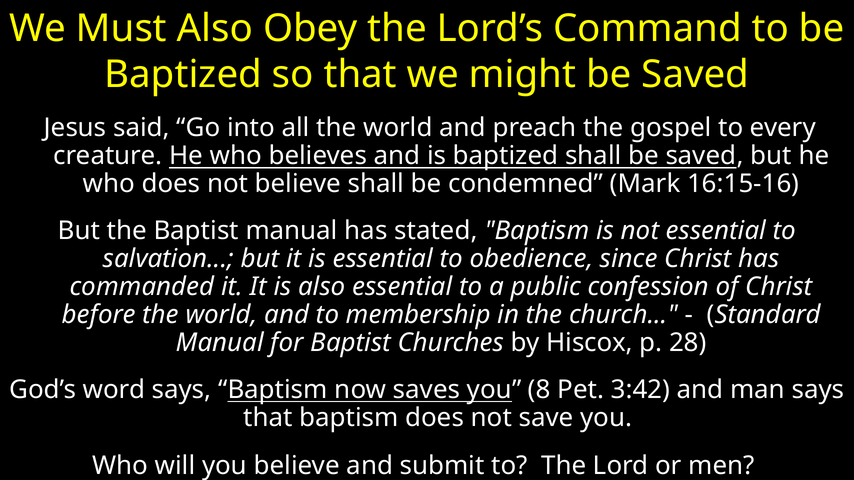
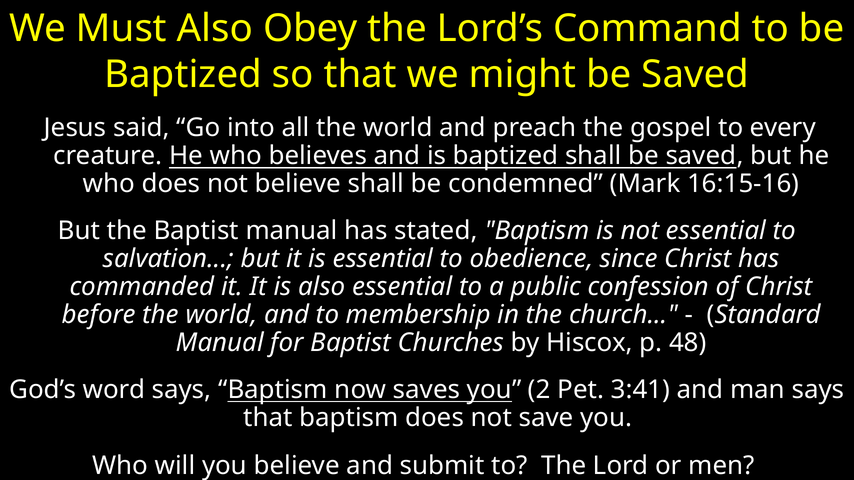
28: 28 -> 48 (688, 343)
8: 8 -> 2 (539, 390)
3:42: 3:42 -> 3:41 (640, 390)
